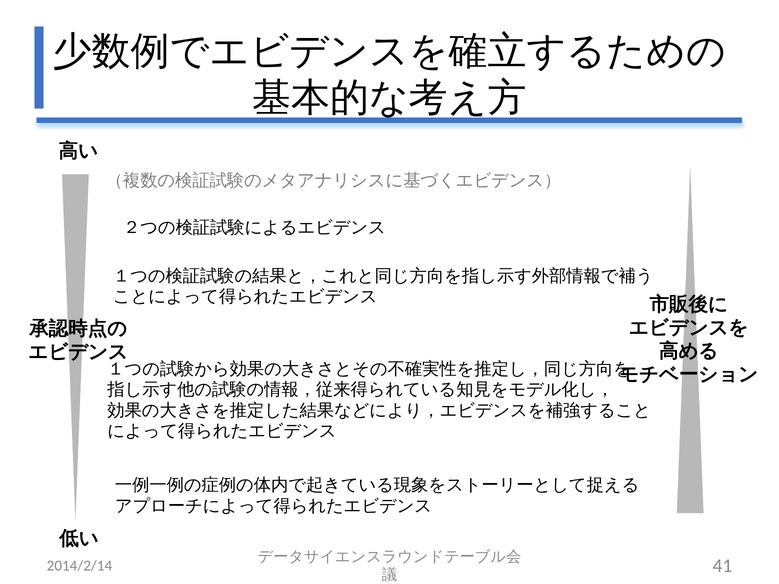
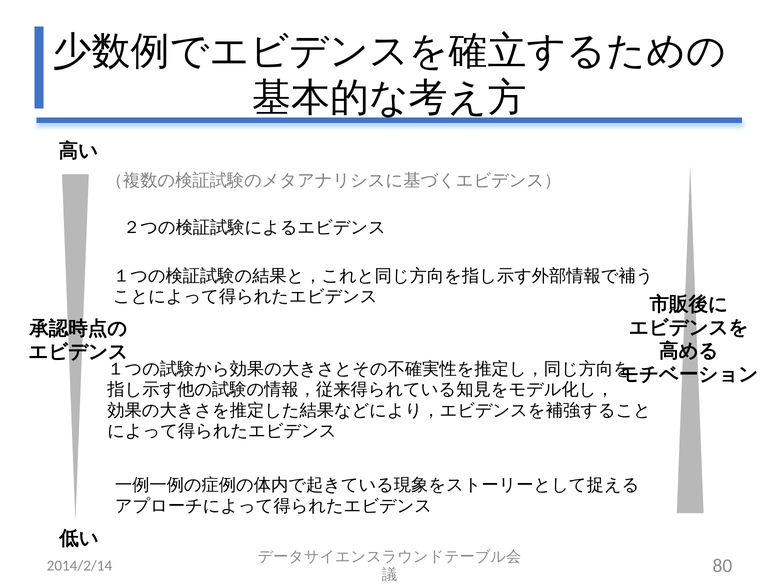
41: 41 -> 80 (722, 566)
